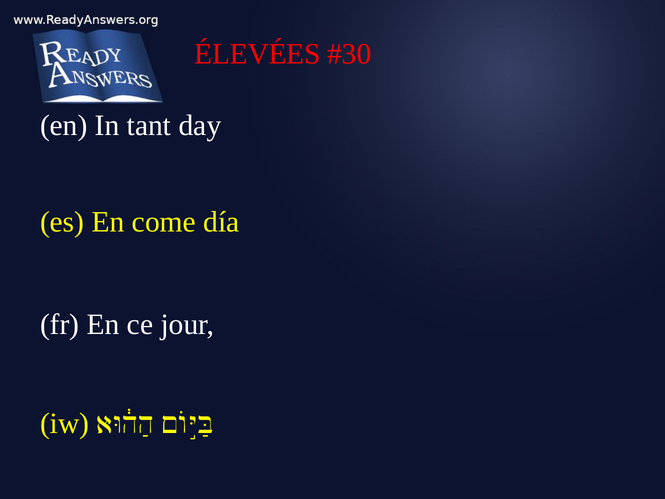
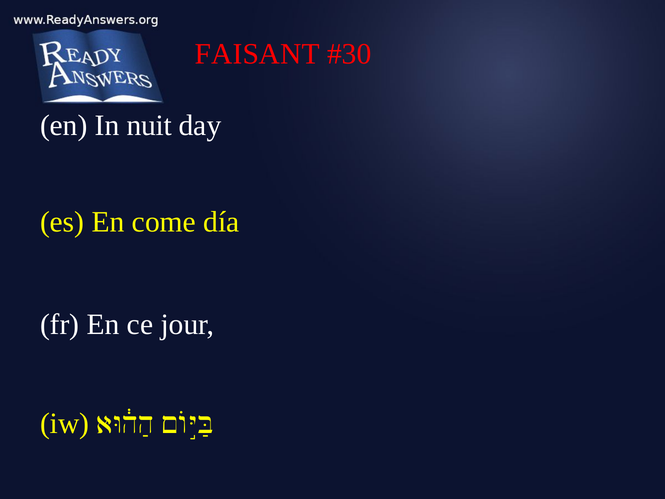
ÉLEVÉES: ÉLEVÉES -> FAISANT (257, 54)
tant: tant -> nuit (149, 126)
